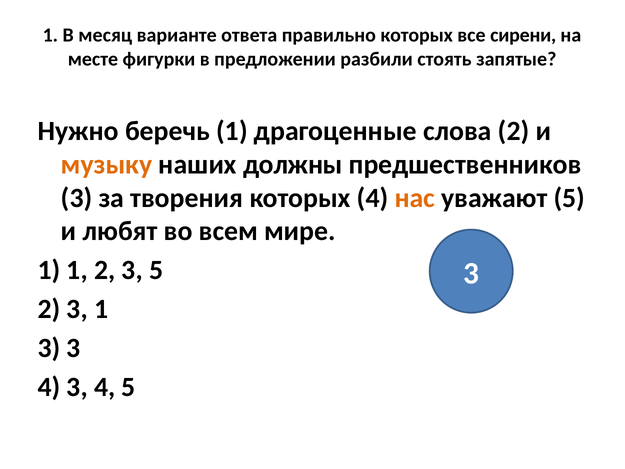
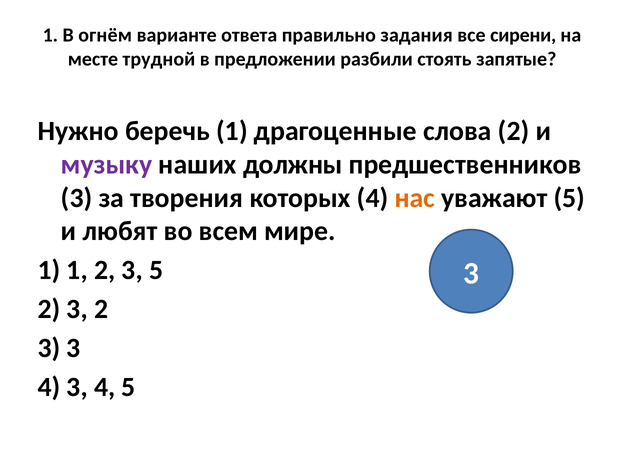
месяц: месяц -> огнём (105, 35)
правильно которых: которых -> задания (417, 35)
фигурки: фигурки -> трудной (159, 59)
музыку colour: orange -> purple (107, 164)
3 1: 1 -> 2 (101, 309)
